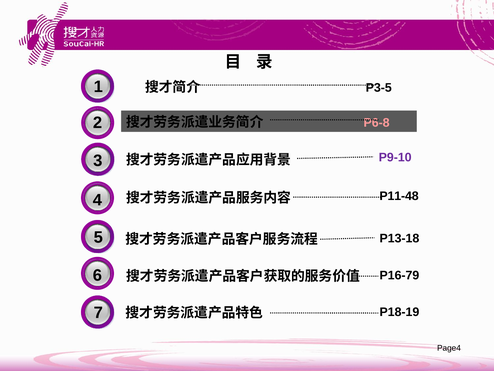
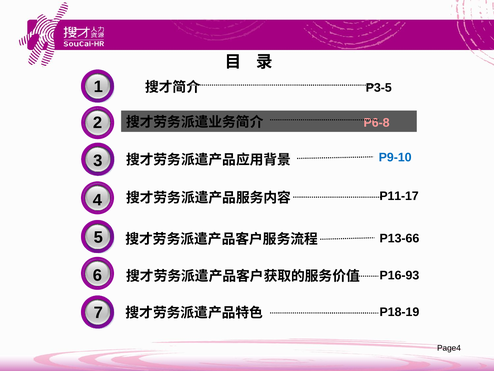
P9-10 colour: purple -> blue (395, 157)
P11-48: P11-48 -> P11-17 (399, 196)
P13-18: P13-18 -> P13-66 (399, 238)
P16-79: P16-79 -> P16-93 (399, 275)
